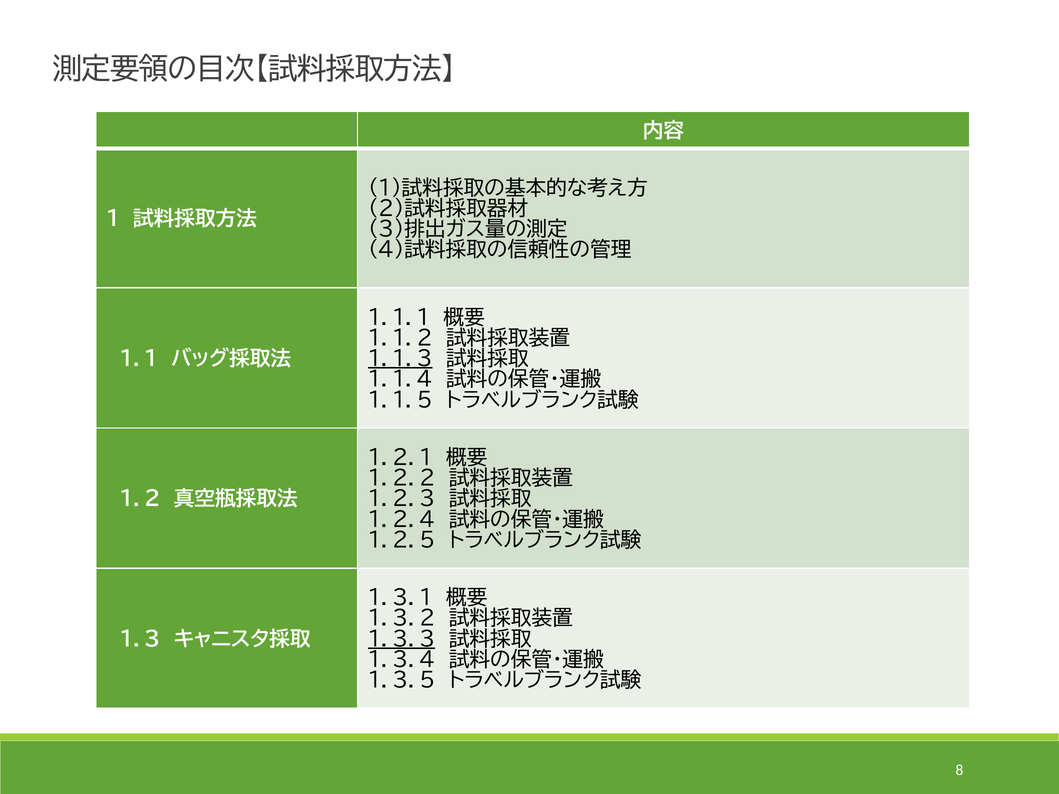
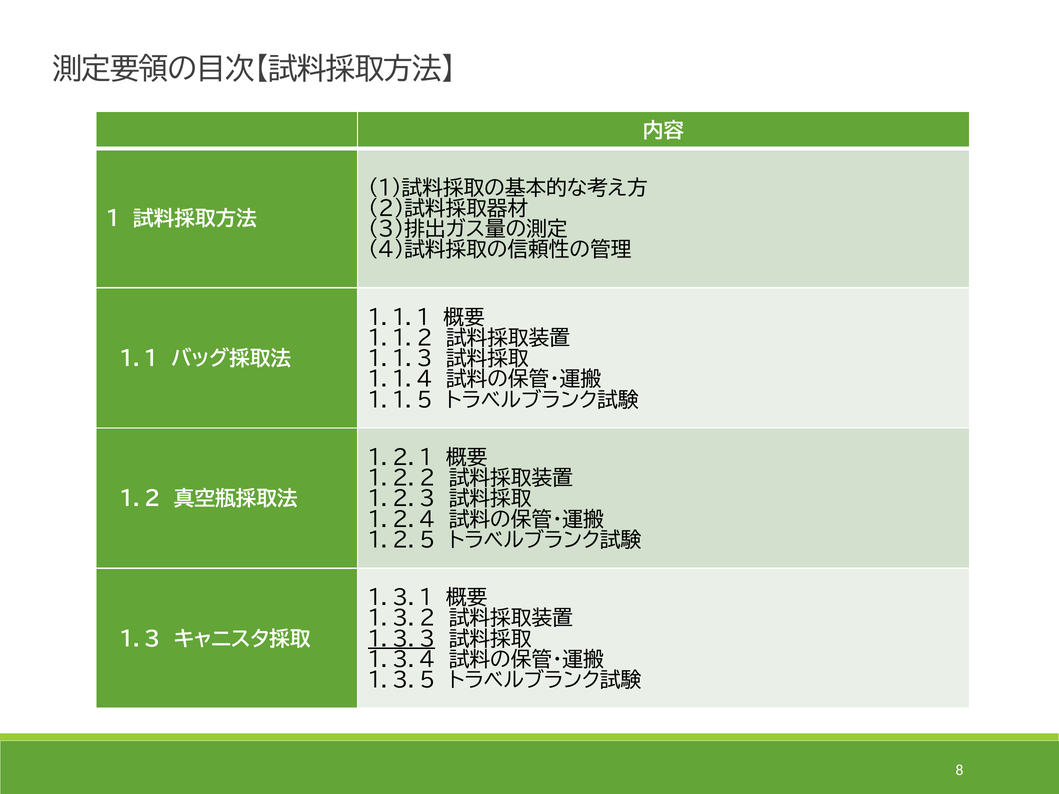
１．１．３ underline: present -> none (400, 359)
